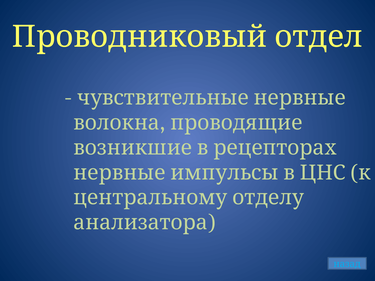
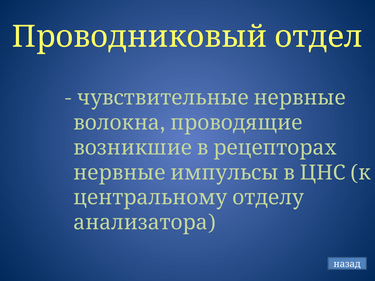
назад colour: light blue -> white (347, 264)
